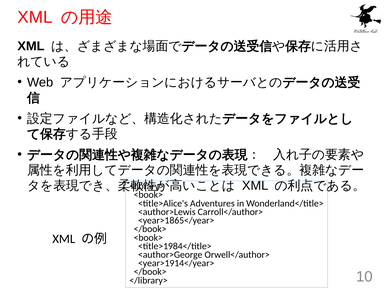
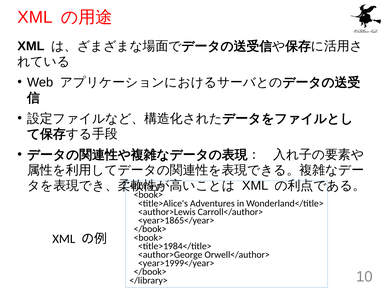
<year>1914</year>: <year>1914</year> -> <year>1999</year> (176, 263)
